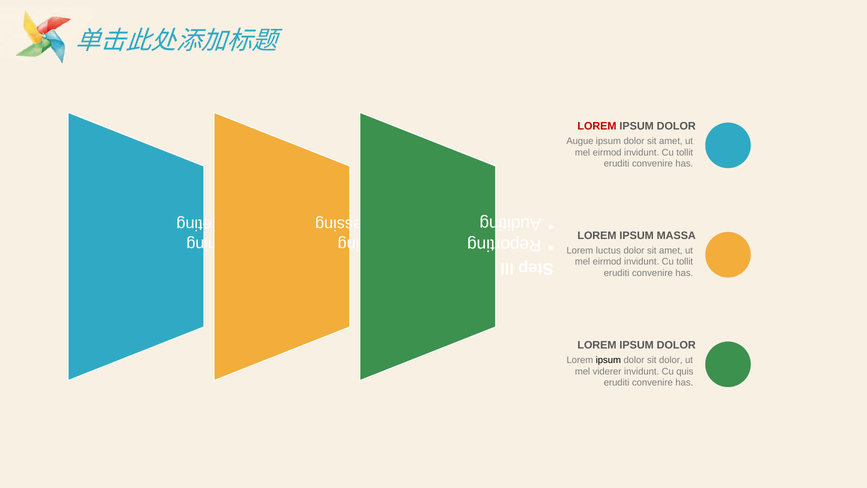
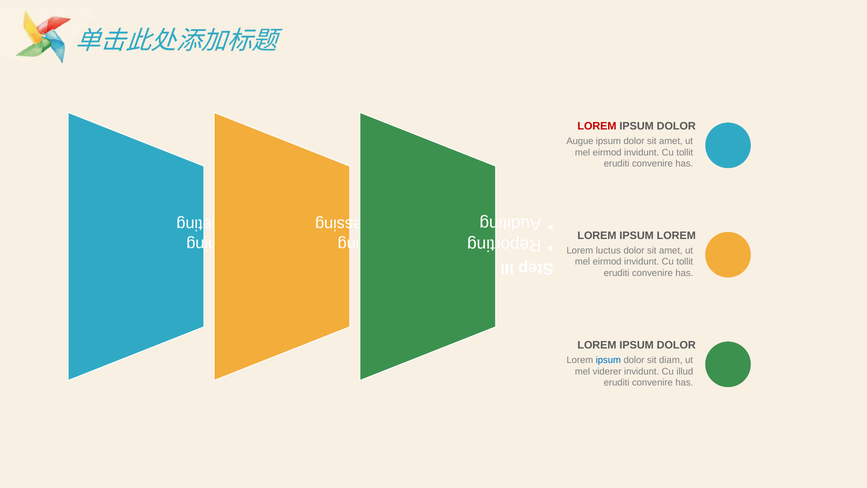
IPSUM MASSA: MASSA -> LOREM (676, 235)
ipsum colour: black -> blue (608, 360)
sit dolor: dolor -> diam (671, 360)
quis: quis -> illud (685, 371)
